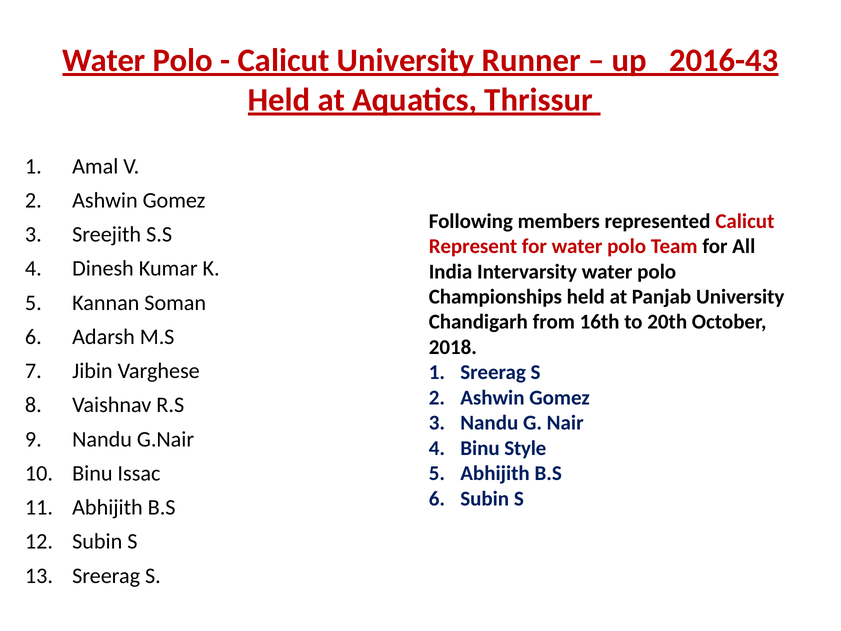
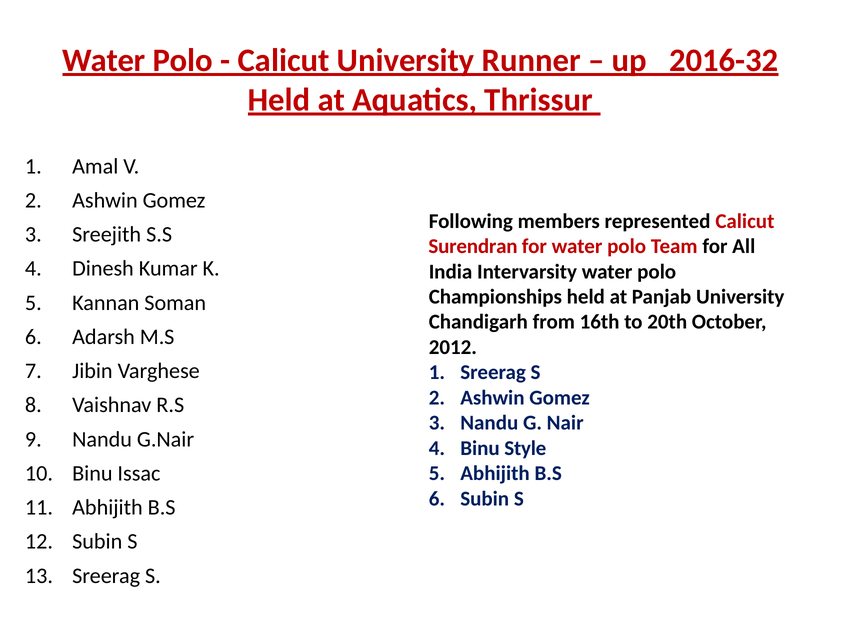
2016-43: 2016-43 -> 2016-32 (724, 60)
Represent: Represent -> Surendran (473, 246)
2018: 2018 -> 2012 (453, 347)
